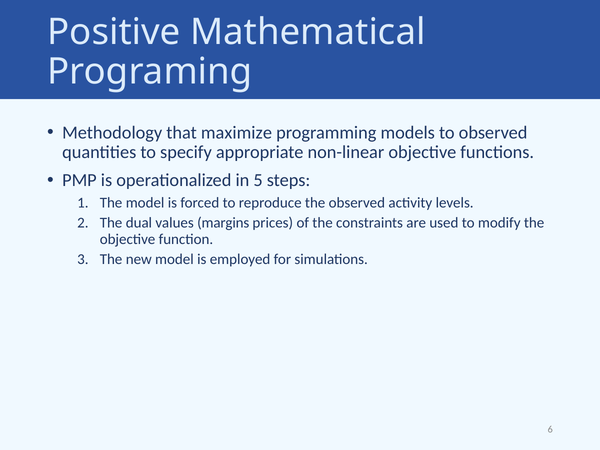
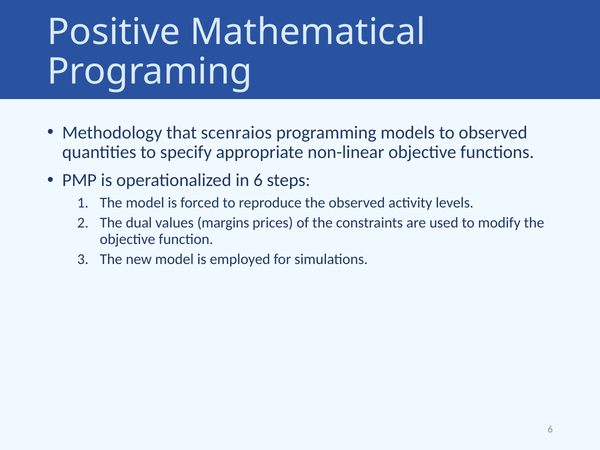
maximize: maximize -> scenraios (236, 133)
in 5: 5 -> 6 (258, 180)
